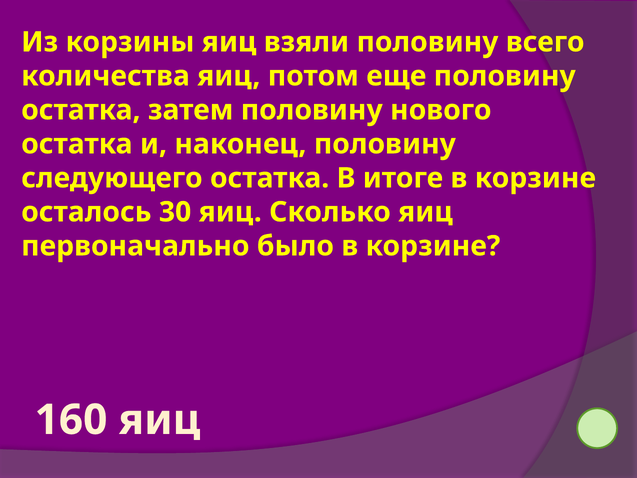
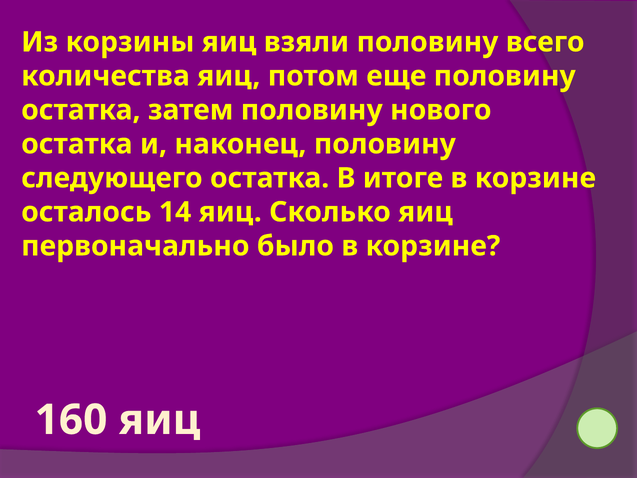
30: 30 -> 14 (175, 212)
